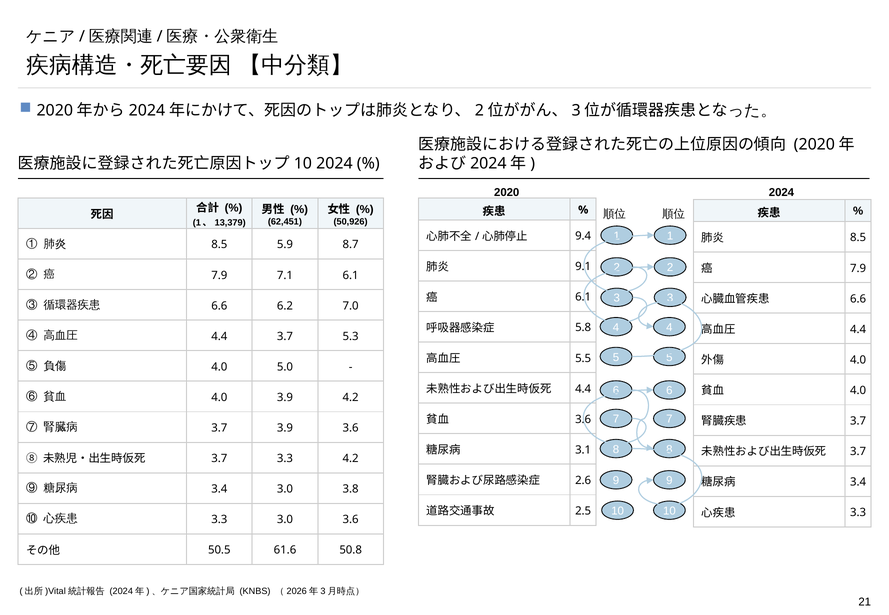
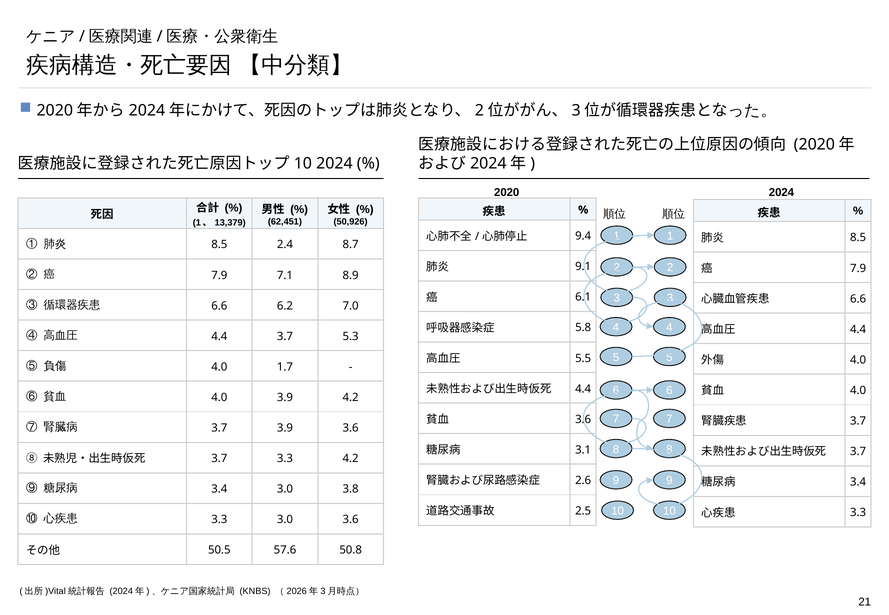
5.9: 5.9 -> 2.4 (285, 245)
7.1 6.1: 6.1 -> 8.9 (351, 275)
5.0: 5.0 -> 1.7 (285, 367)
61.6: 61.6 -> 57.6 (285, 551)
